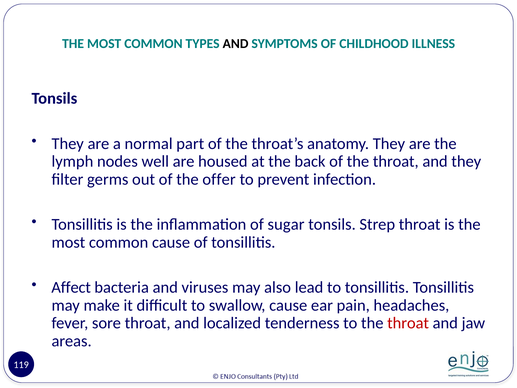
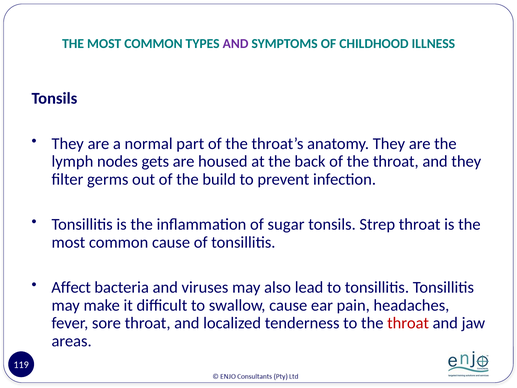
AND colour: black -> purple (236, 44)
well: well -> gets (155, 161)
offer: offer -> build (219, 179)
